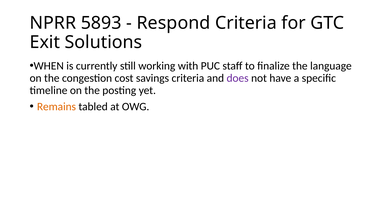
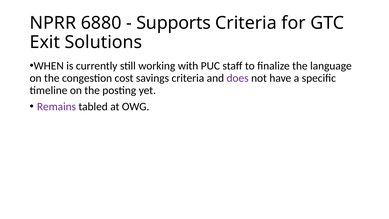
5893: 5893 -> 6880 (101, 23)
Respond: Respond -> Supports (174, 23)
Remains colour: orange -> purple (56, 107)
